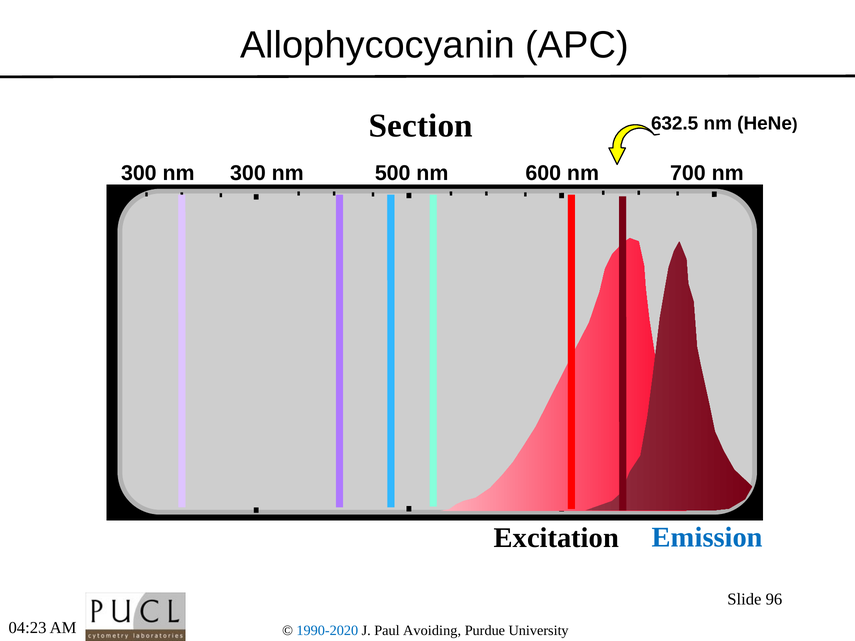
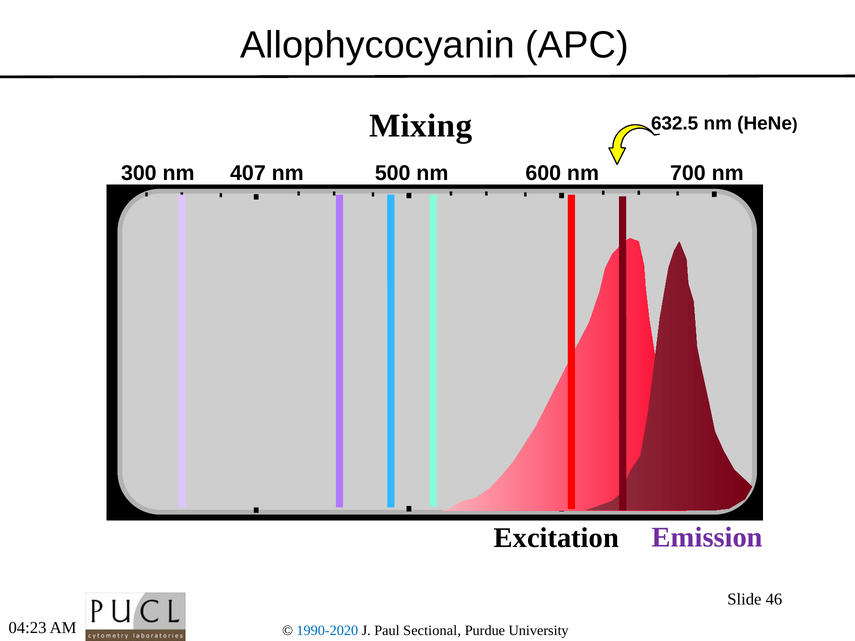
Section: Section -> Mixing (421, 126)
nm 300: 300 -> 407 (248, 173)
Emission colour: blue -> purple (707, 538)
96: 96 -> 46 (774, 600)
Avoiding: Avoiding -> Sectional (432, 631)
